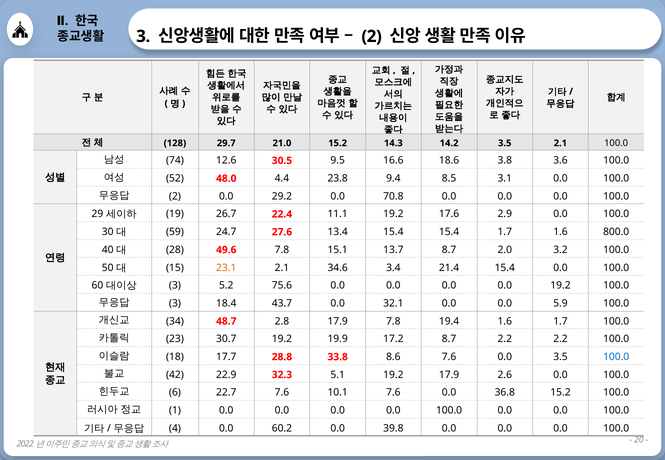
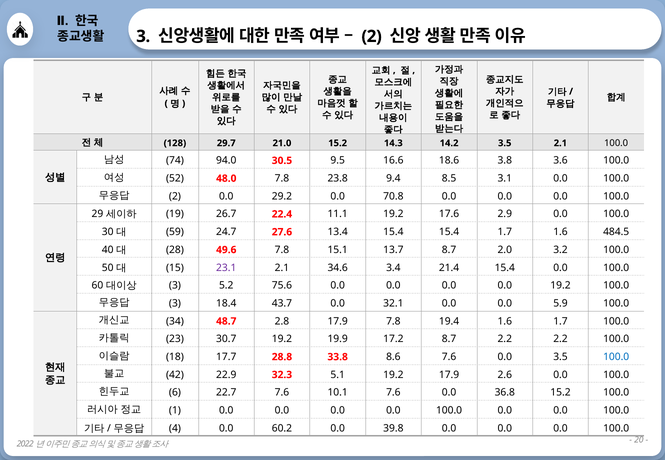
12.6: 12.6 -> 94.0 (226, 161)
48.0 4.4: 4.4 -> 7.8 (282, 179)
800.0: 800.0 -> 484.5 (616, 232)
23.1 colour: orange -> purple (226, 268)
